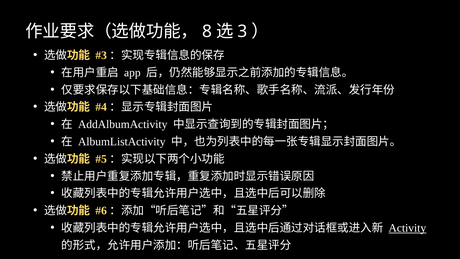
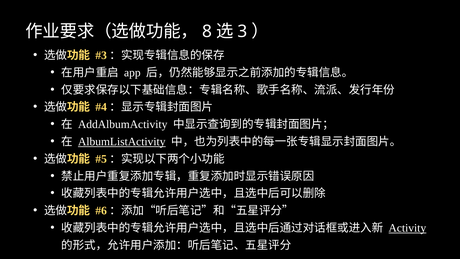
AlbumListActivity underline: none -> present (122, 142)
